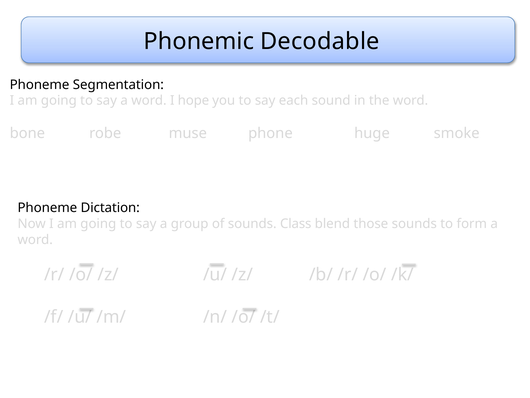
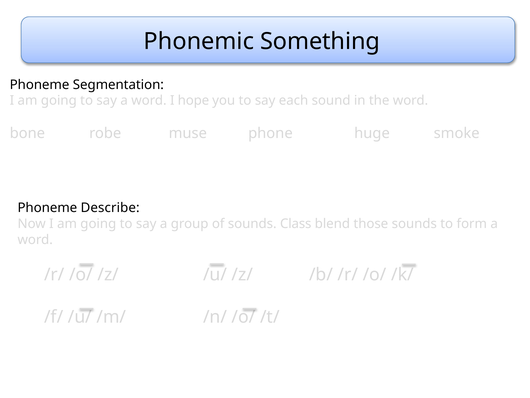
Decodable: Decodable -> Something (320, 41)
Dictation: Dictation -> Describe (110, 208)
